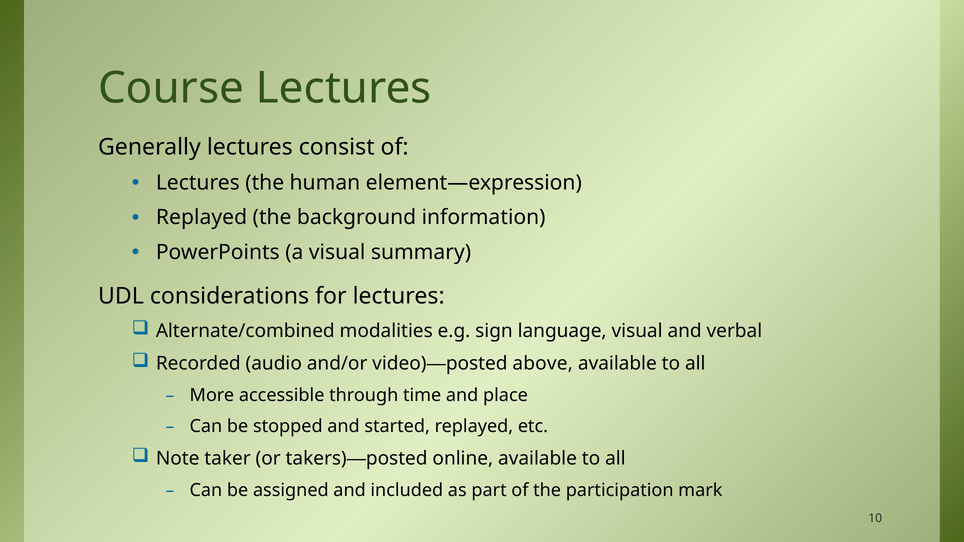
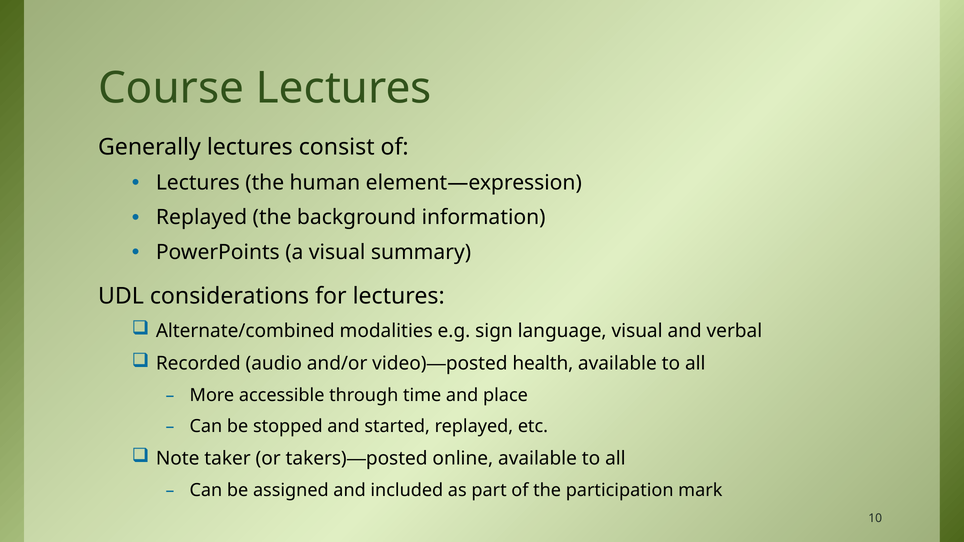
above: above -> health (543, 364)
